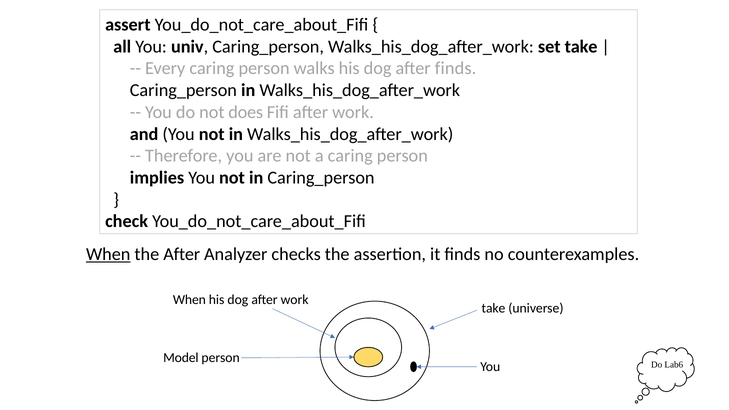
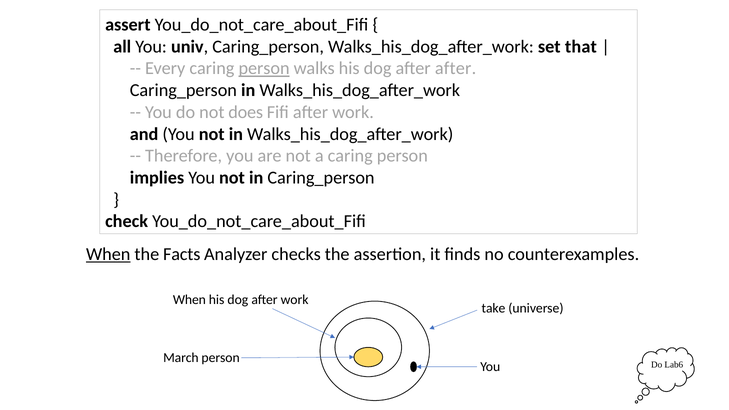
set take: take -> that (581, 47)
person underline: none -> present (264, 68)
after finds: finds -> after (456, 68)
the After: After -> Facts (182, 254)
Model: Model -> March (181, 358)
